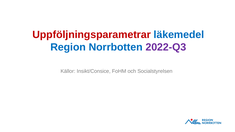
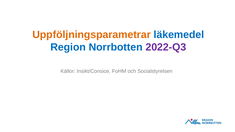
Uppföljningsparametrar colour: red -> orange (92, 35)
